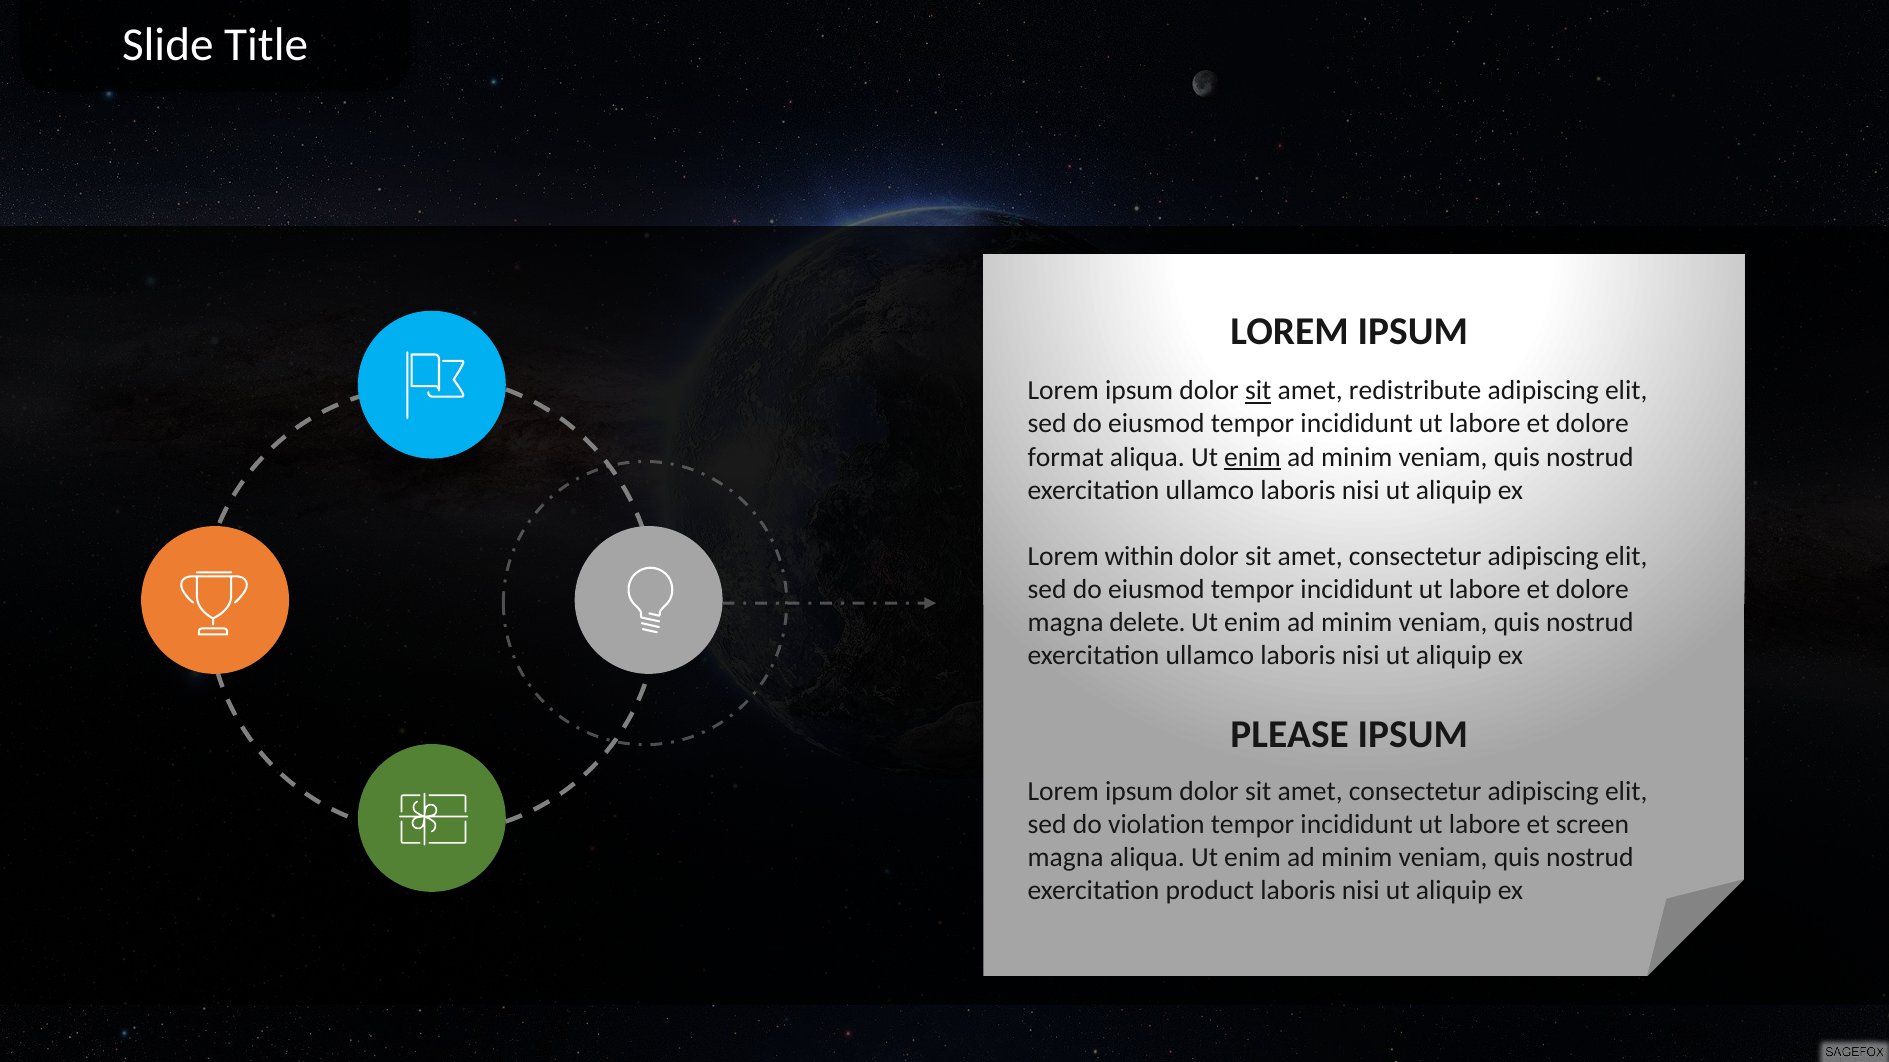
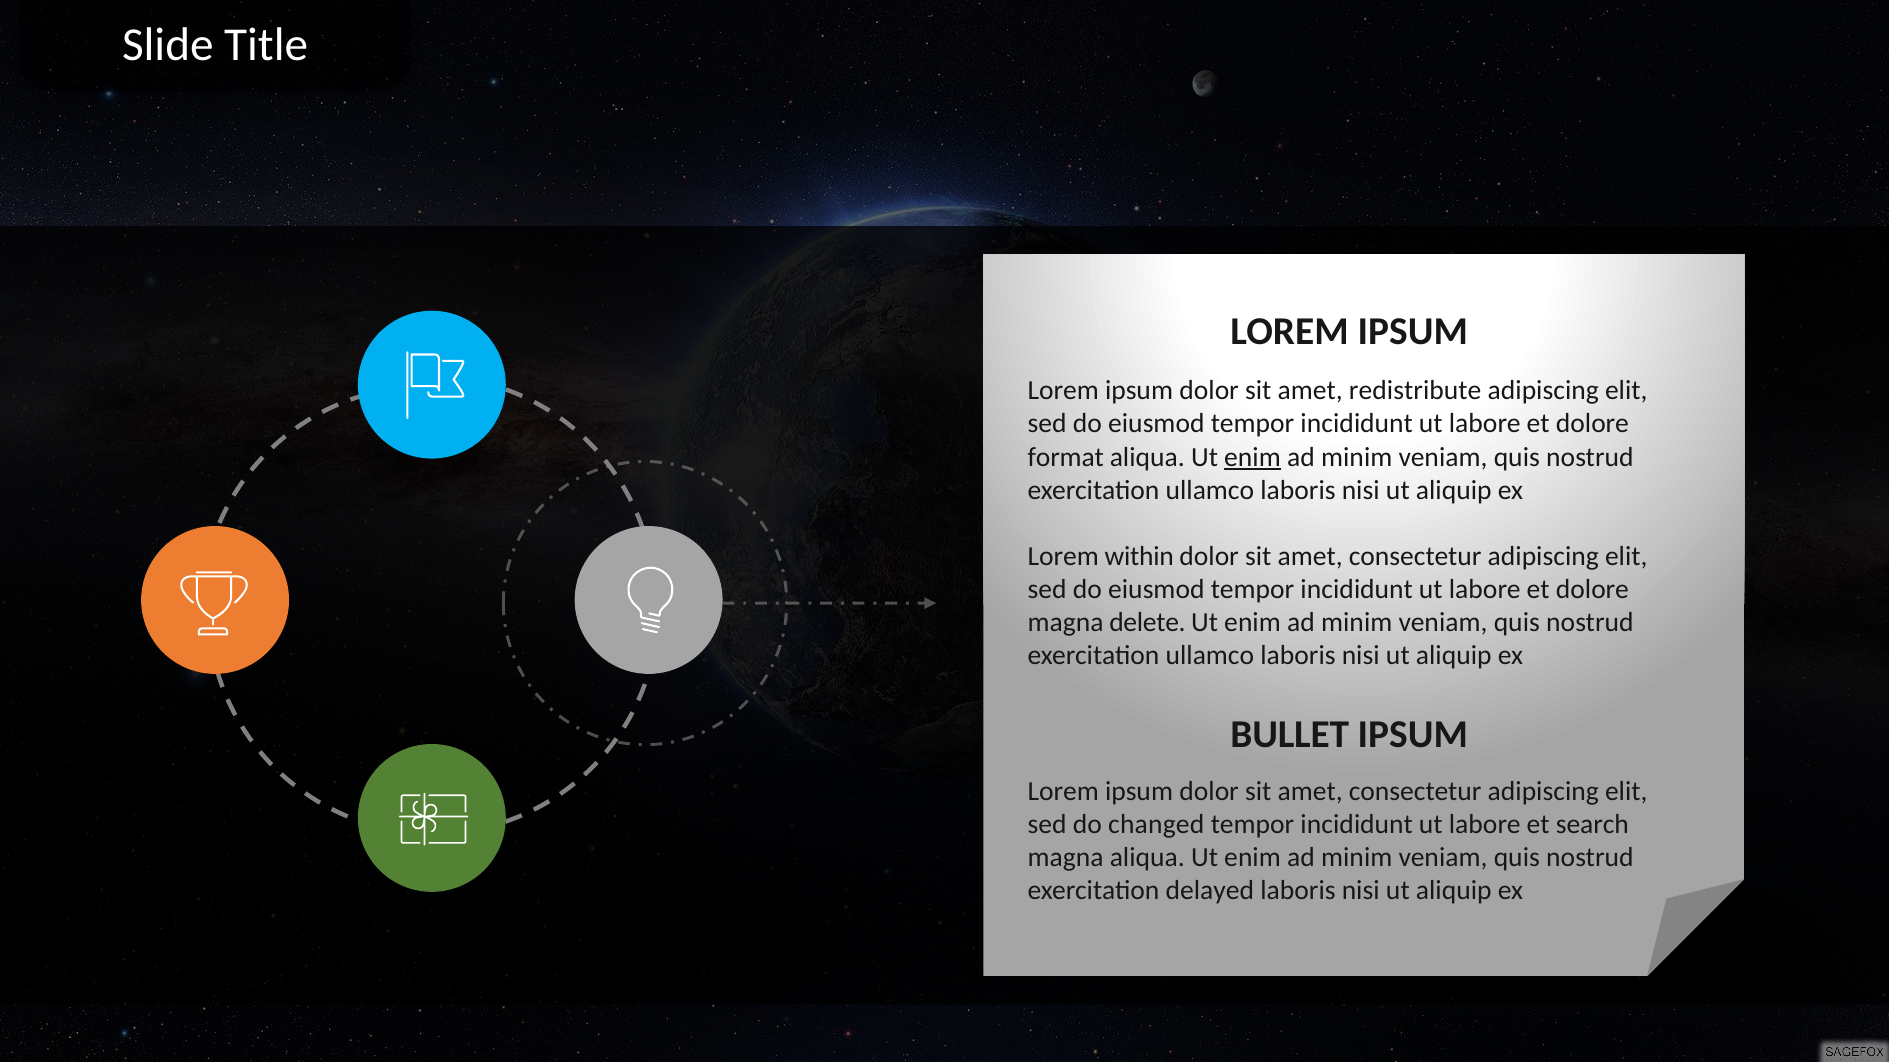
sit underline: present -> none (1258, 391)
PLEASE: PLEASE -> BULLET (1290, 735)
violation: violation -> changed (1156, 825)
screen: screen -> search (1592, 825)
product: product -> delayed (1210, 891)
